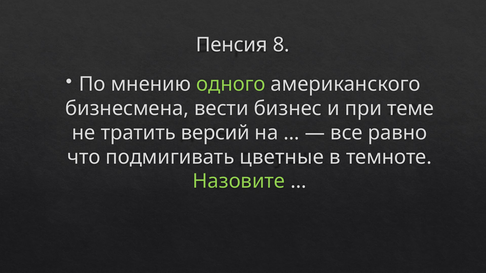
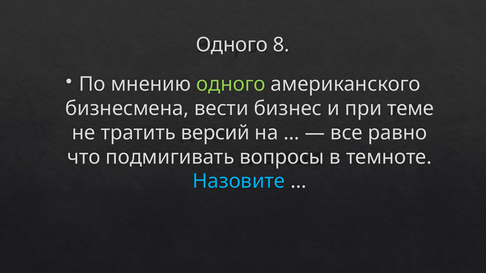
Пенсия: Пенсия -> Одного (232, 45)
цветные: цветные -> вопросы (282, 157)
Назовите colour: light green -> light blue (239, 182)
